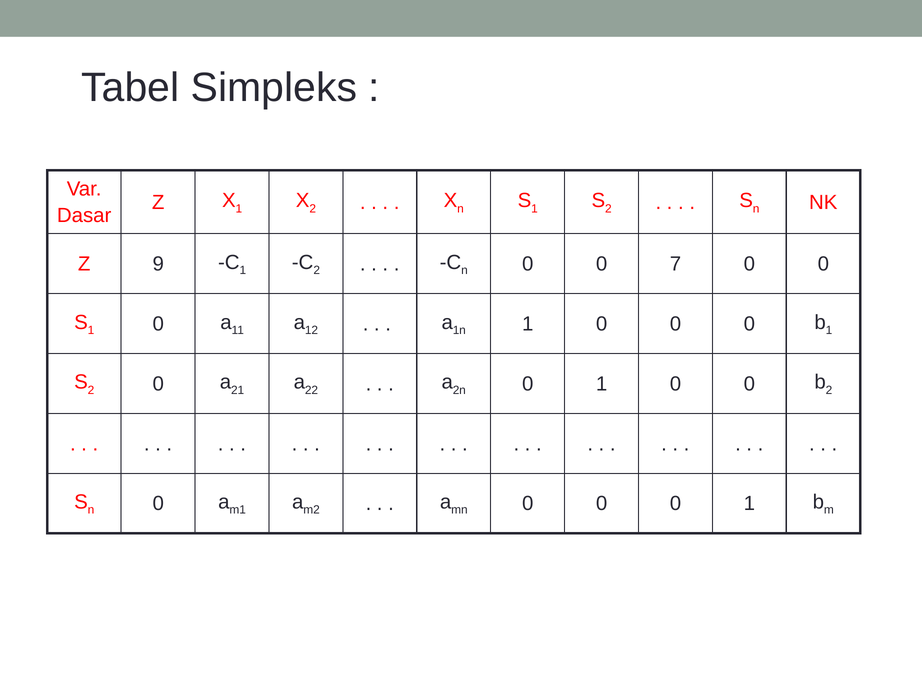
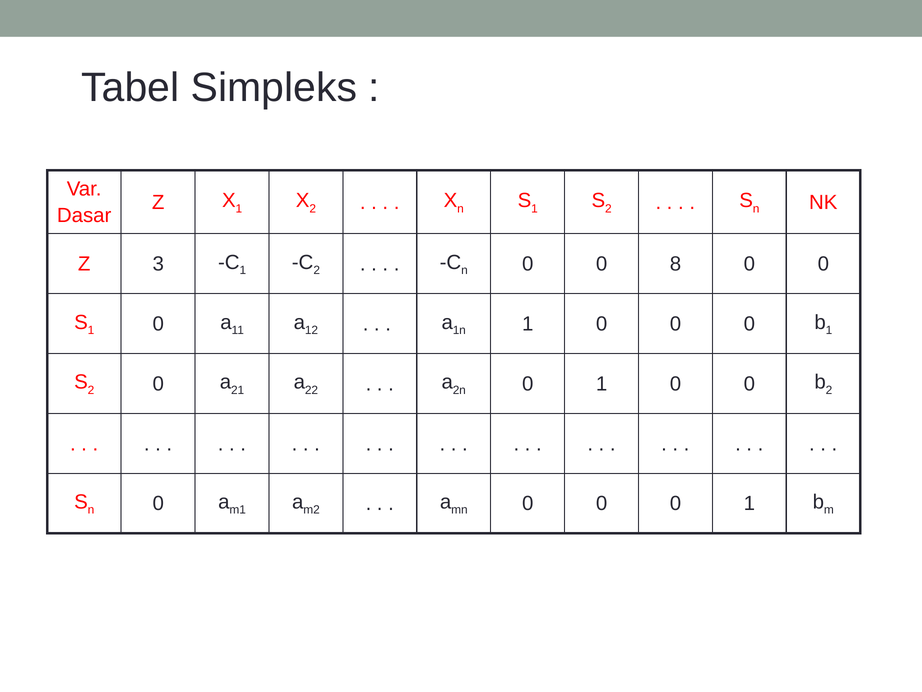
9: 9 -> 3 (158, 264)
7: 7 -> 8 (675, 264)
